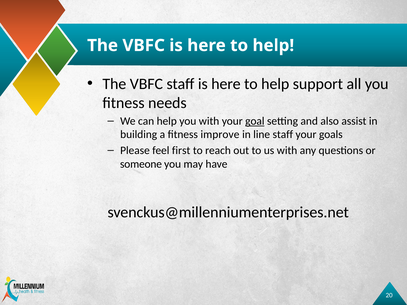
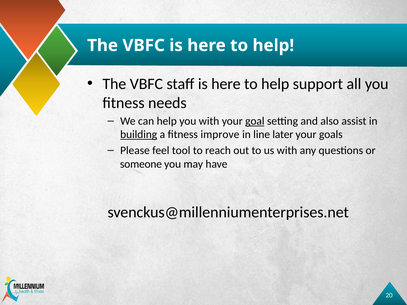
building underline: none -> present (139, 135)
line staff: staff -> later (283, 135)
first: first -> tool (181, 151)
